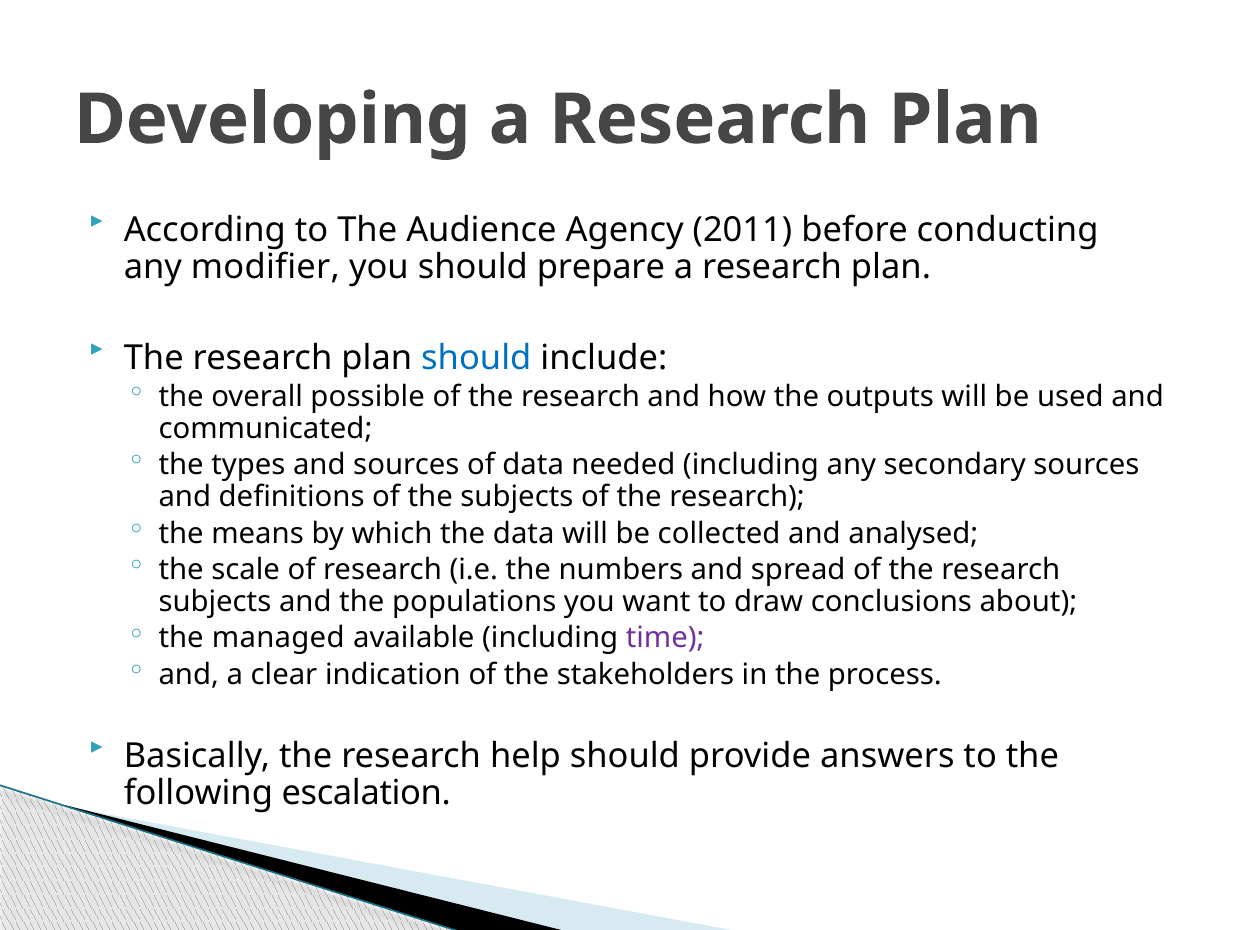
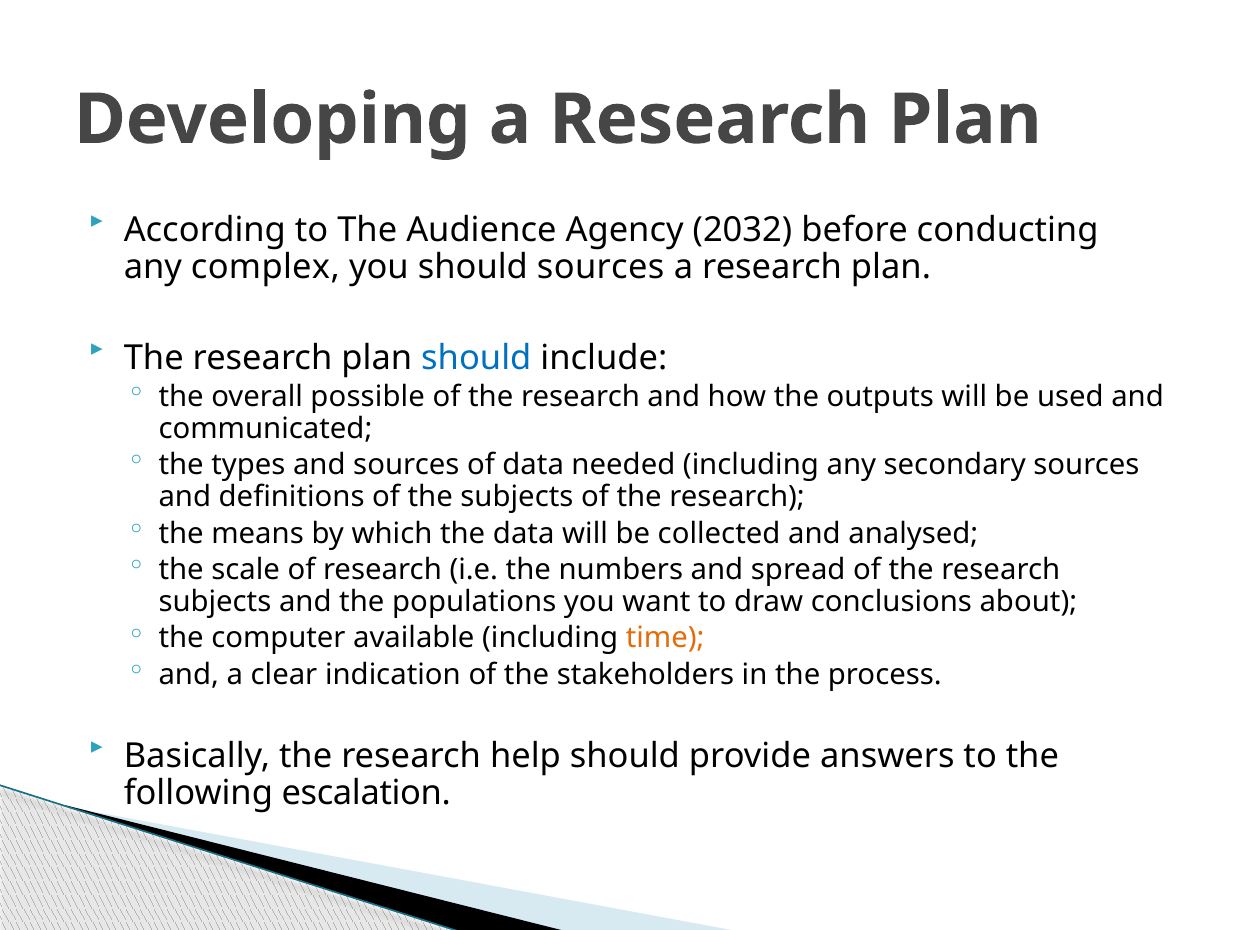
2011: 2011 -> 2032 (742, 230)
modifier: modifier -> complex (265, 267)
should prepare: prepare -> sources (601, 267)
managed: managed -> computer (278, 638)
time colour: purple -> orange (665, 638)
